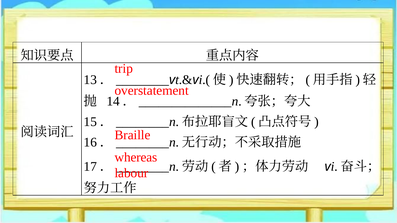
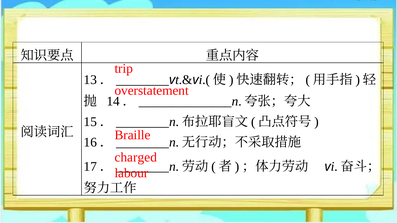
whereas: whereas -> charged (136, 157)
